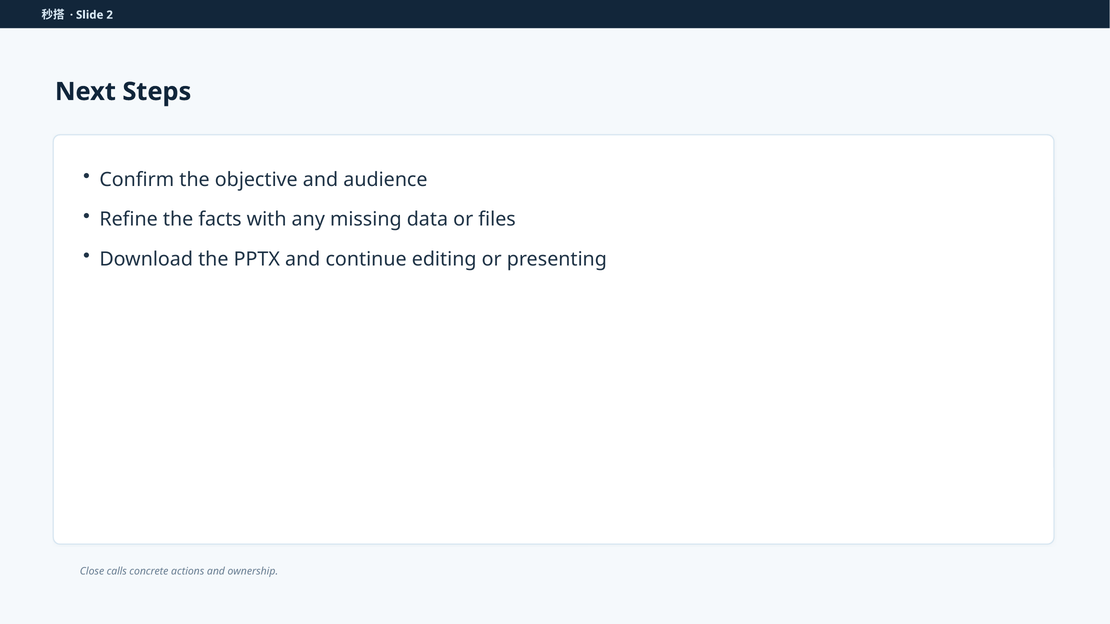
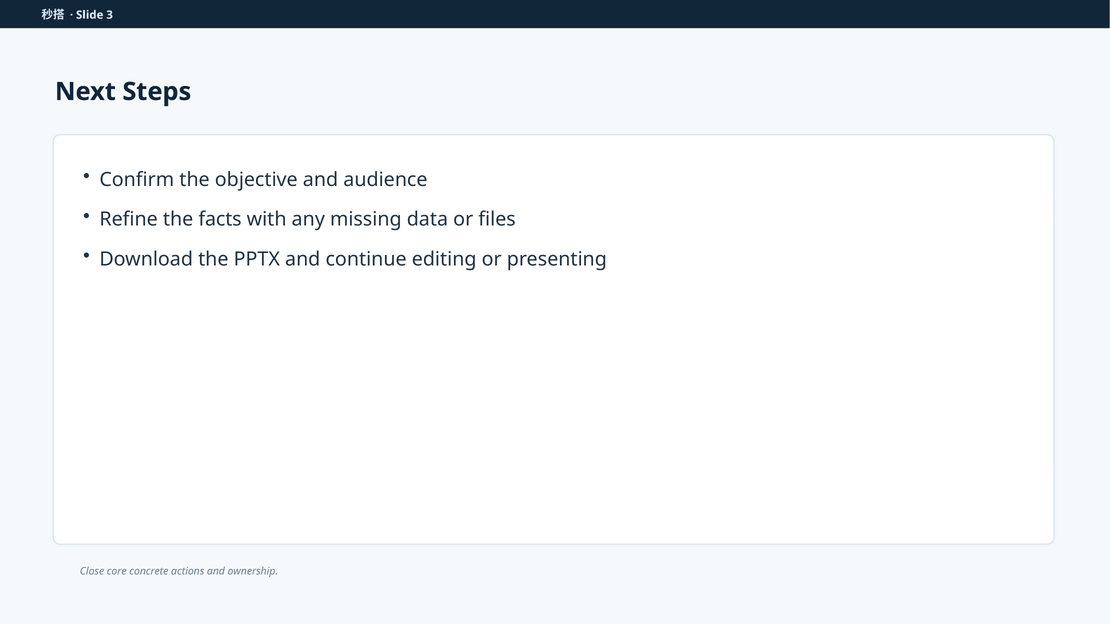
2: 2 -> 3 (110, 15)
calls: calls -> core (117, 572)
